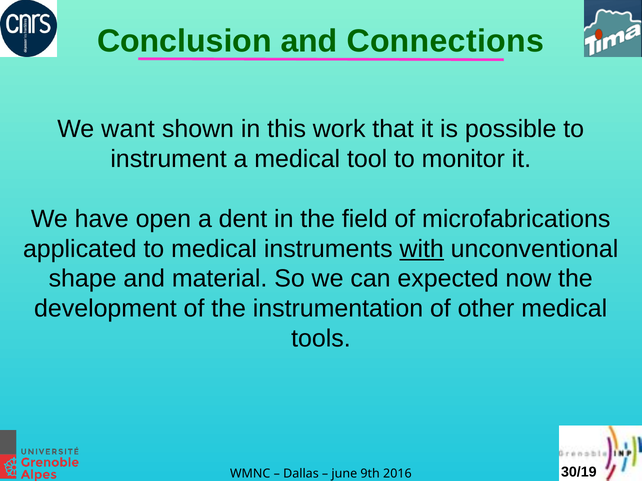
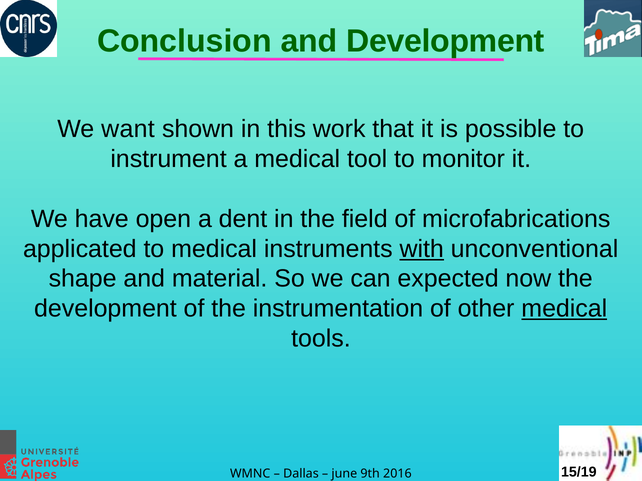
and Connections: Connections -> Development (446, 41)
medical underline: none -> present (564, 309)
30/19: 30/19 -> 15/19 (579, 472)
